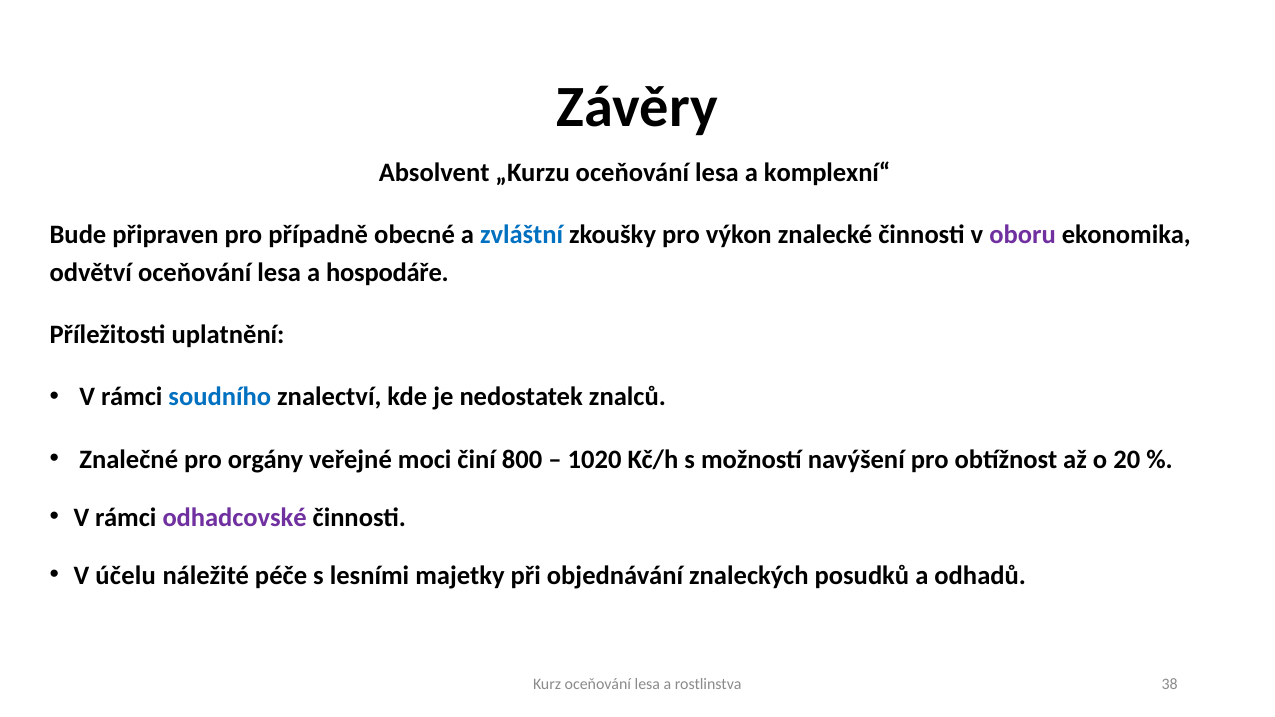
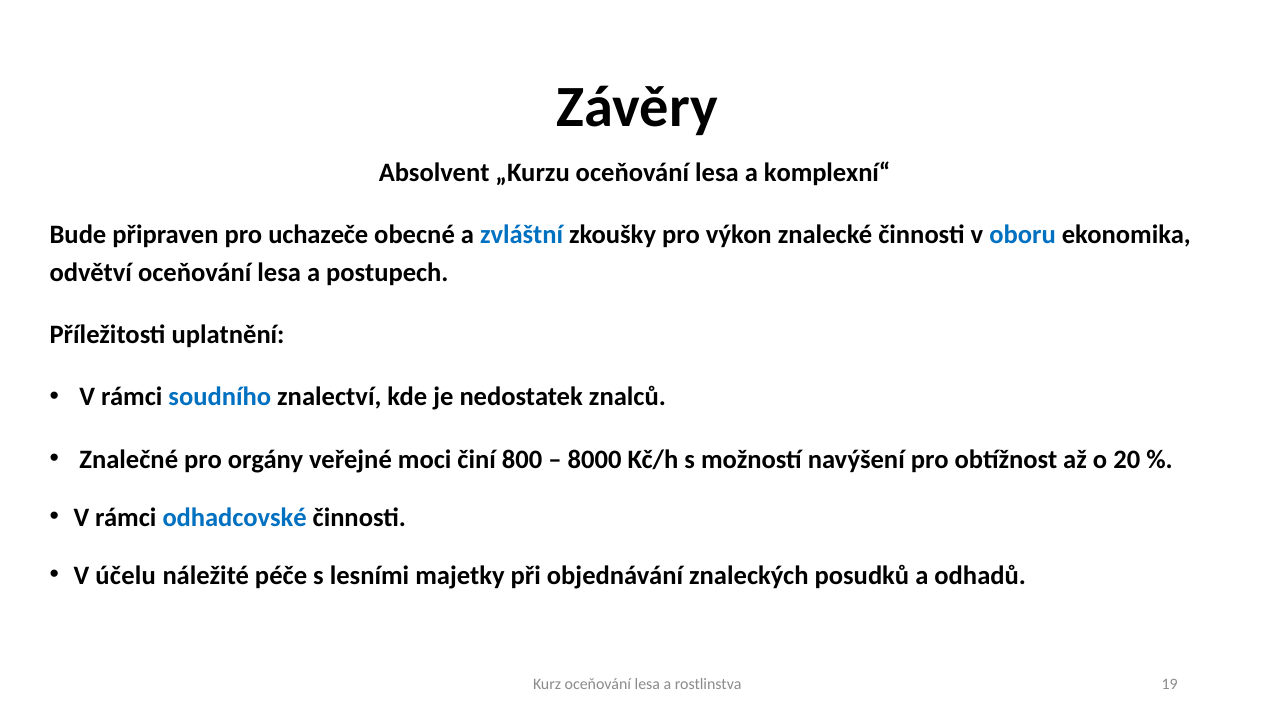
případně: případně -> uchazeče (318, 235)
oboru colour: purple -> blue (1023, 235)
hospodáře: hospodáře -> postupech (387, 273)
1020: 1020 -> 8000 (595, 459)
odhadcovské colour: purple -> blue (235, 517)
38: 38 -> 19 (1170, 685)
